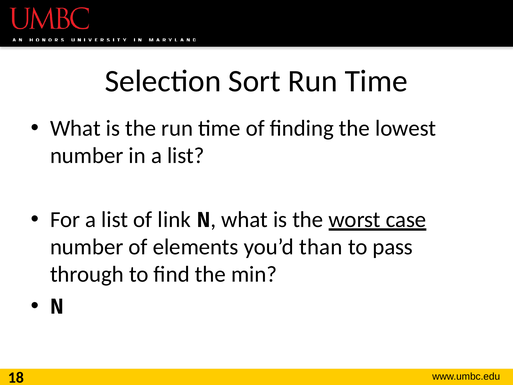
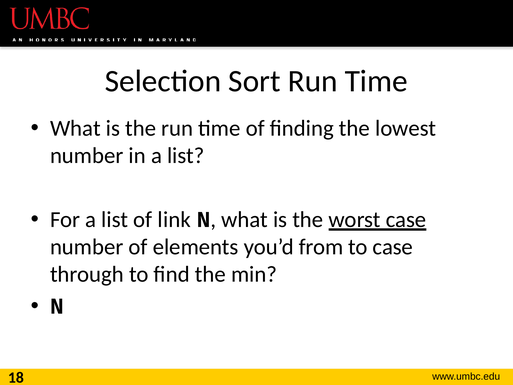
than: than -> from (321, 247)
to pass: pass -> case (393, 247)
